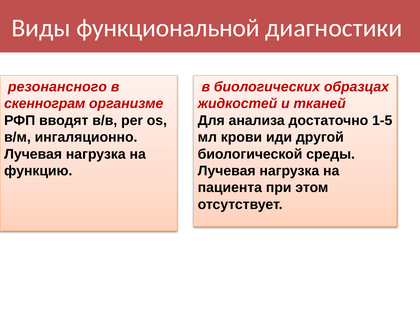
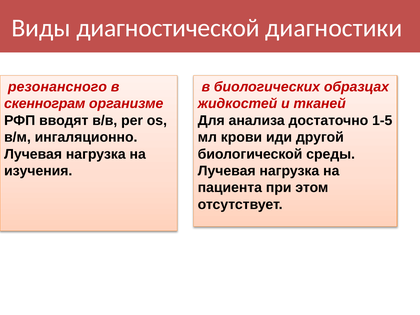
функциональной: функциональной -> диагностической (168, 28)
функцию: функцию -> изучения (38, 171)
